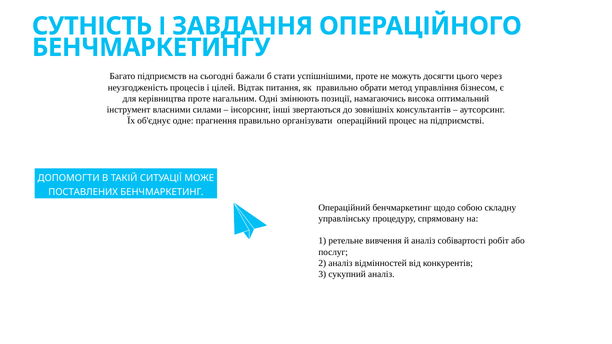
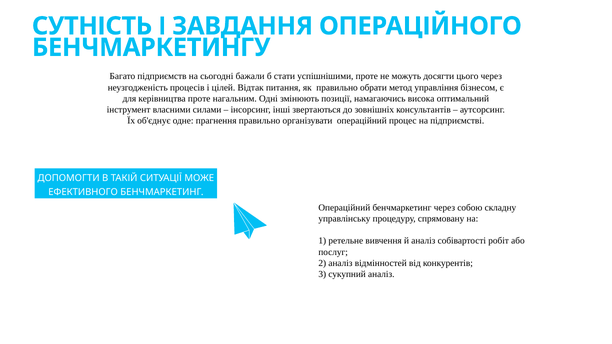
ПОСТАВЛЕНИХ: ПОСТАВЛЕНИХ -> ЕФЕКТИВНОГО (83, 192)
бенчмаркетинг щодо: щодо -> через (444, 208)
